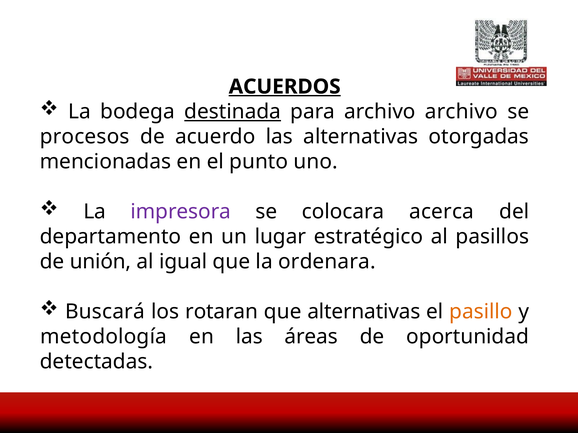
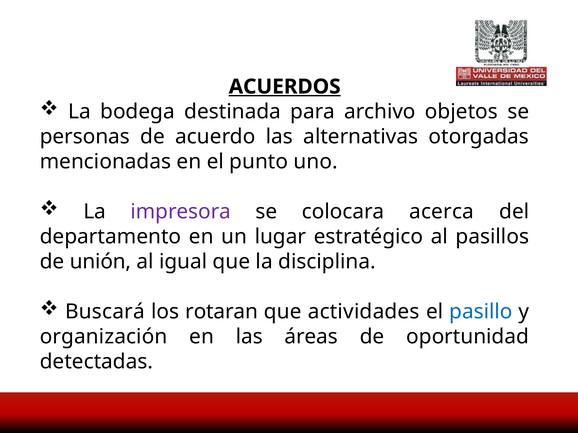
destinada underline: present -> none (233, 112)
archivo archivo: archivo -> objetos (461, 112)
procesos: procesos -> personas (85, 137)
ordenara: ordenara -> disciplina (327, 262)
que alternativas: alternativas -> actividades (364, 312)
pasillo colour: orange -> blue (481, 312)
metodología: metodología -> organización (104, 337)
